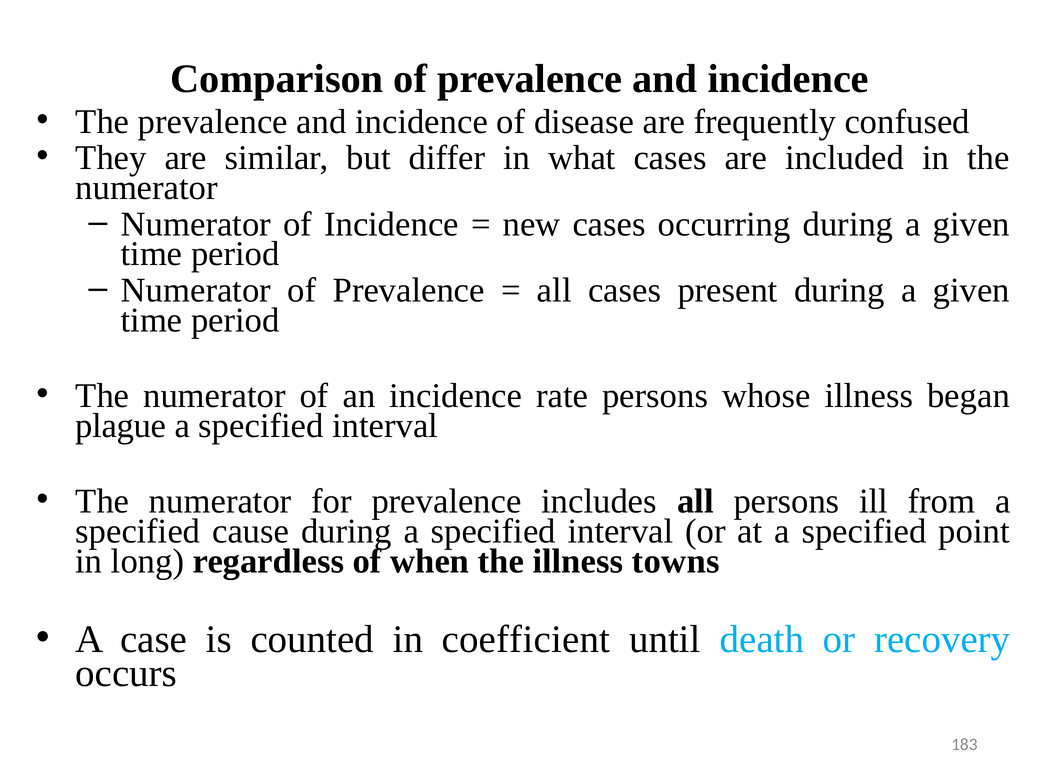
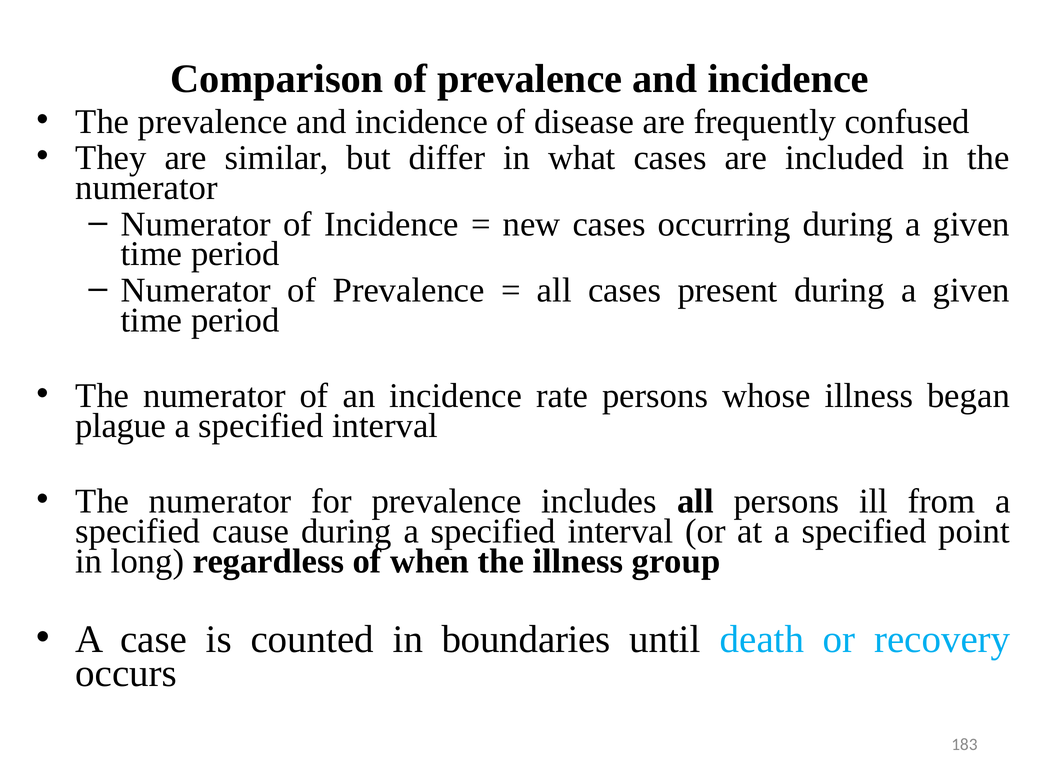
towns: towns -> group (676, 561)
coefficient: coefficient -> boundaries (526, 639)
